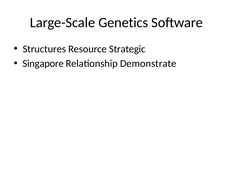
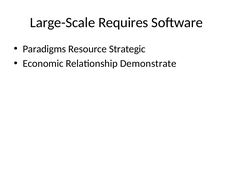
Genetics: Genetics -> Requires (123, 23)
Structures: Structures -> Paradigms (44, 49)
Singapore: Singapore -> Economic (43, 63)
